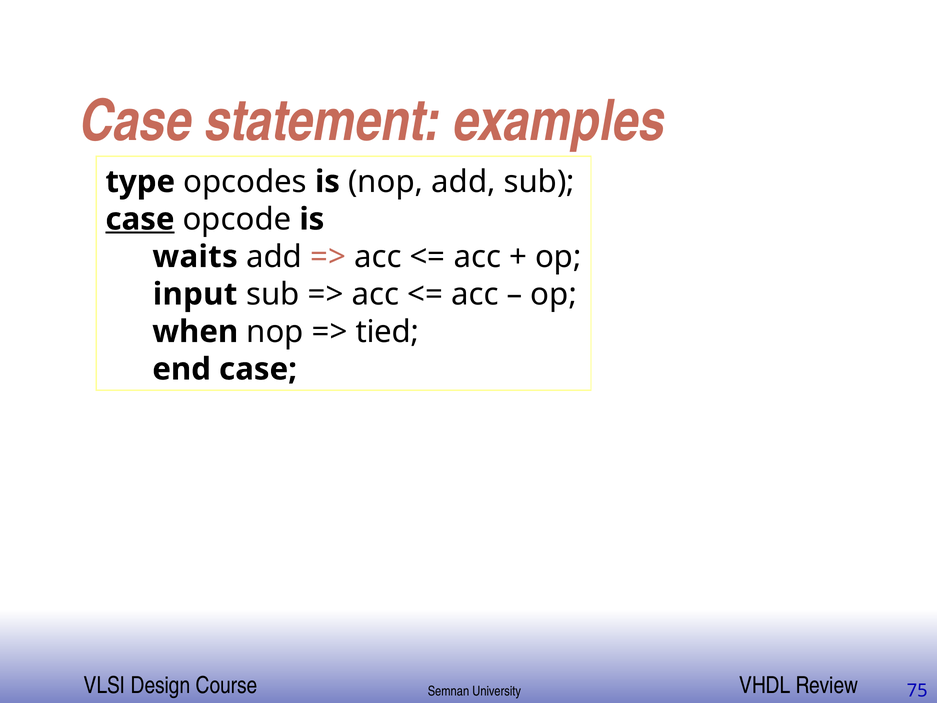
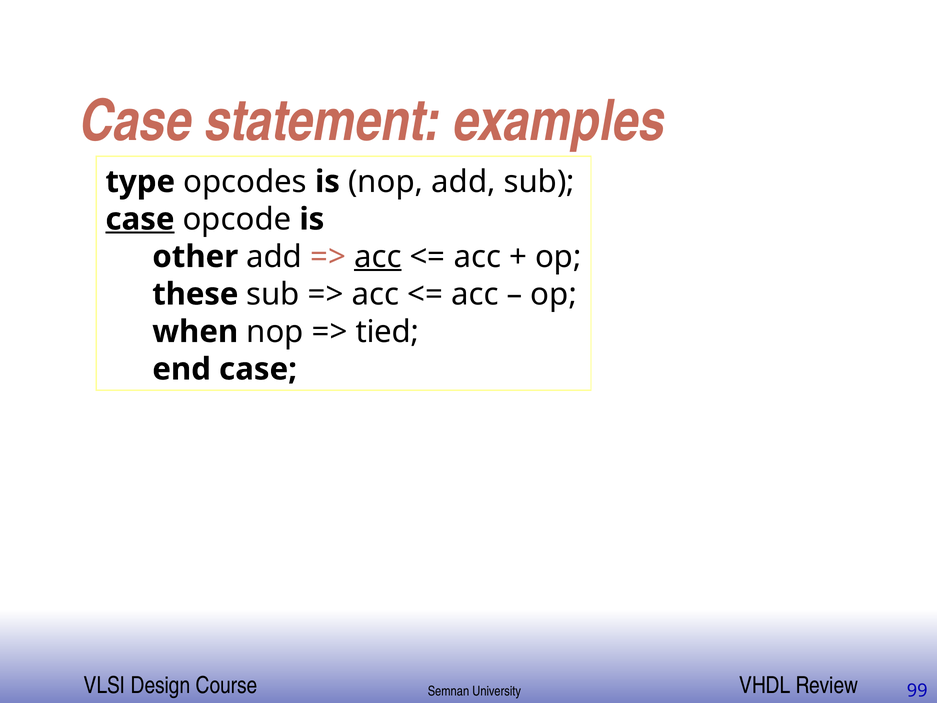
waits: waits -> other (195, 257)
acc underline: none -> present (378, 257)
input: input -> these (195, 294)
75: 75 -> 99 (917, 691)
